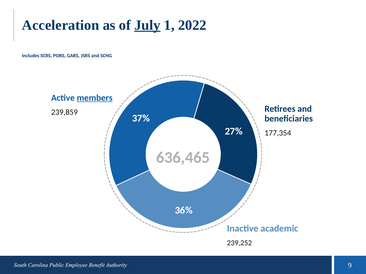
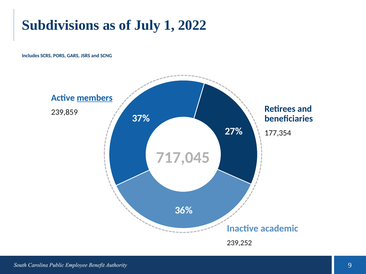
Acceleration: Acceleration -> Subdivisions (61, 25)
July underline: present -> none (147, 25)
636,465: 636,465 -> 717,045 (183, 158)
